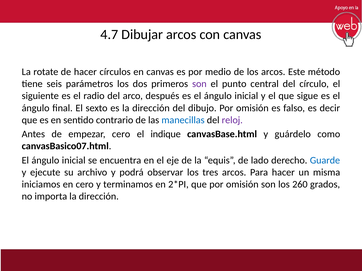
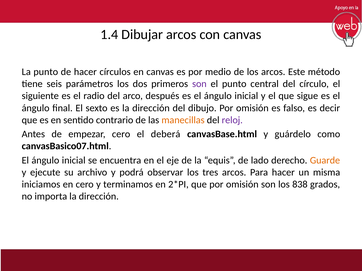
4.7: 4.7 -> 1.4 (109, 34)
La rotate: rotate -> punto (46, 72)
manecillas colour: blue -> orange (183, 120)
indique: indique -> deberá (166, 134)
Guarde colour: blue -> orange (325, 161)
260: 260 -> 838 (300, 185)
